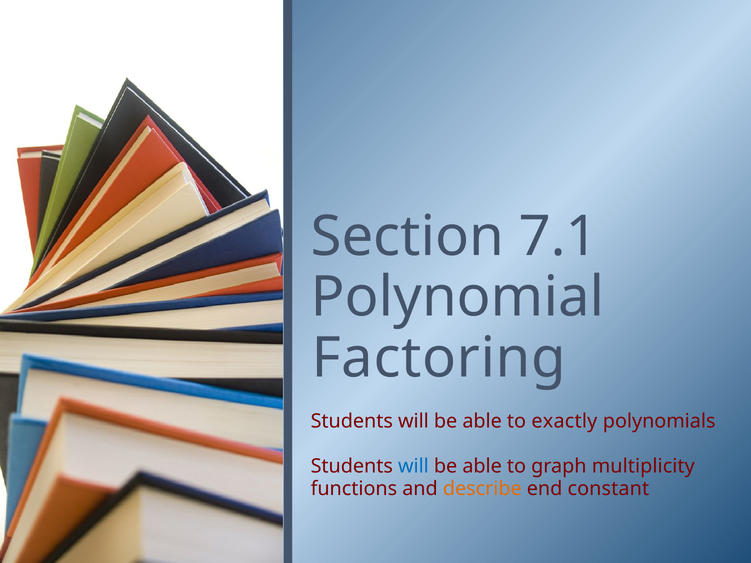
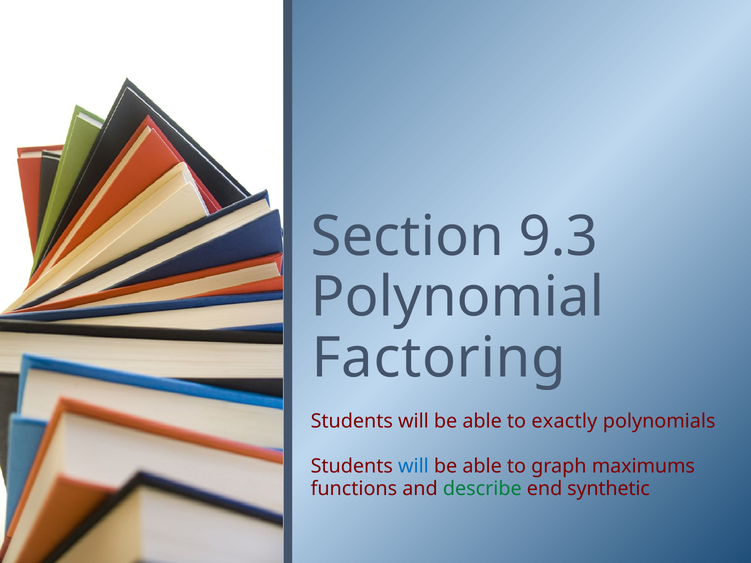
7.1: 7.1 -> 9.3 (558, 237)
multiplicity: multiplicity -> maximums (643, 466)
describe colour: orange -> green (482, 489)
constant: constant -> synthetic (609, 489)
